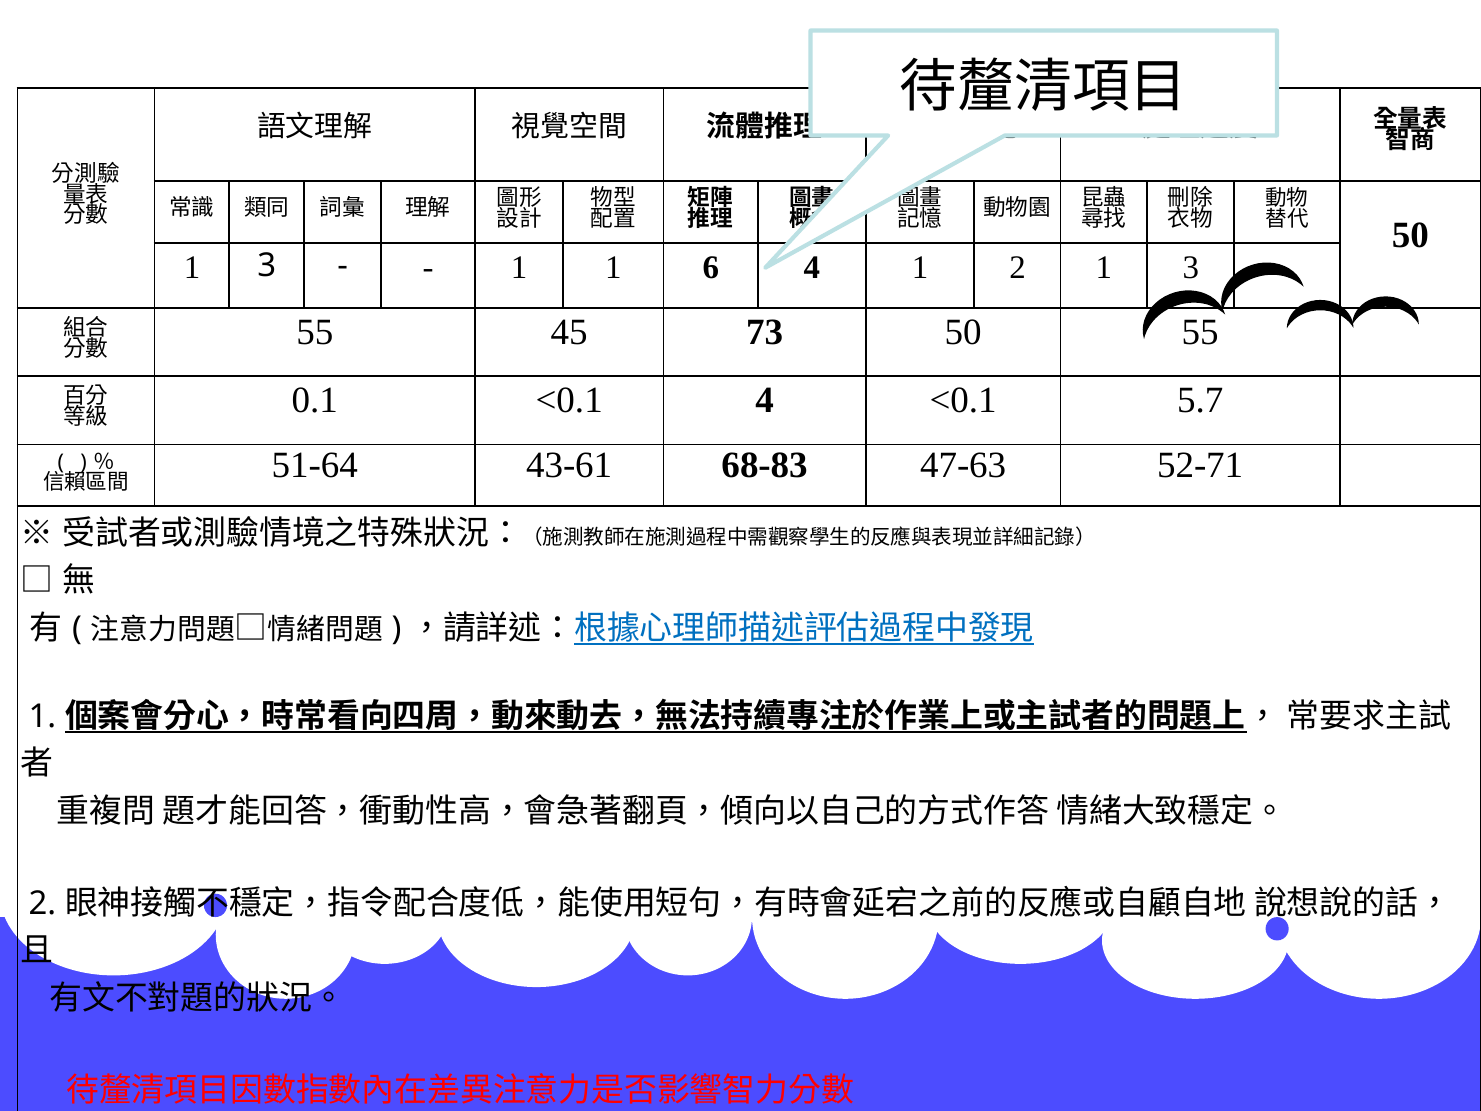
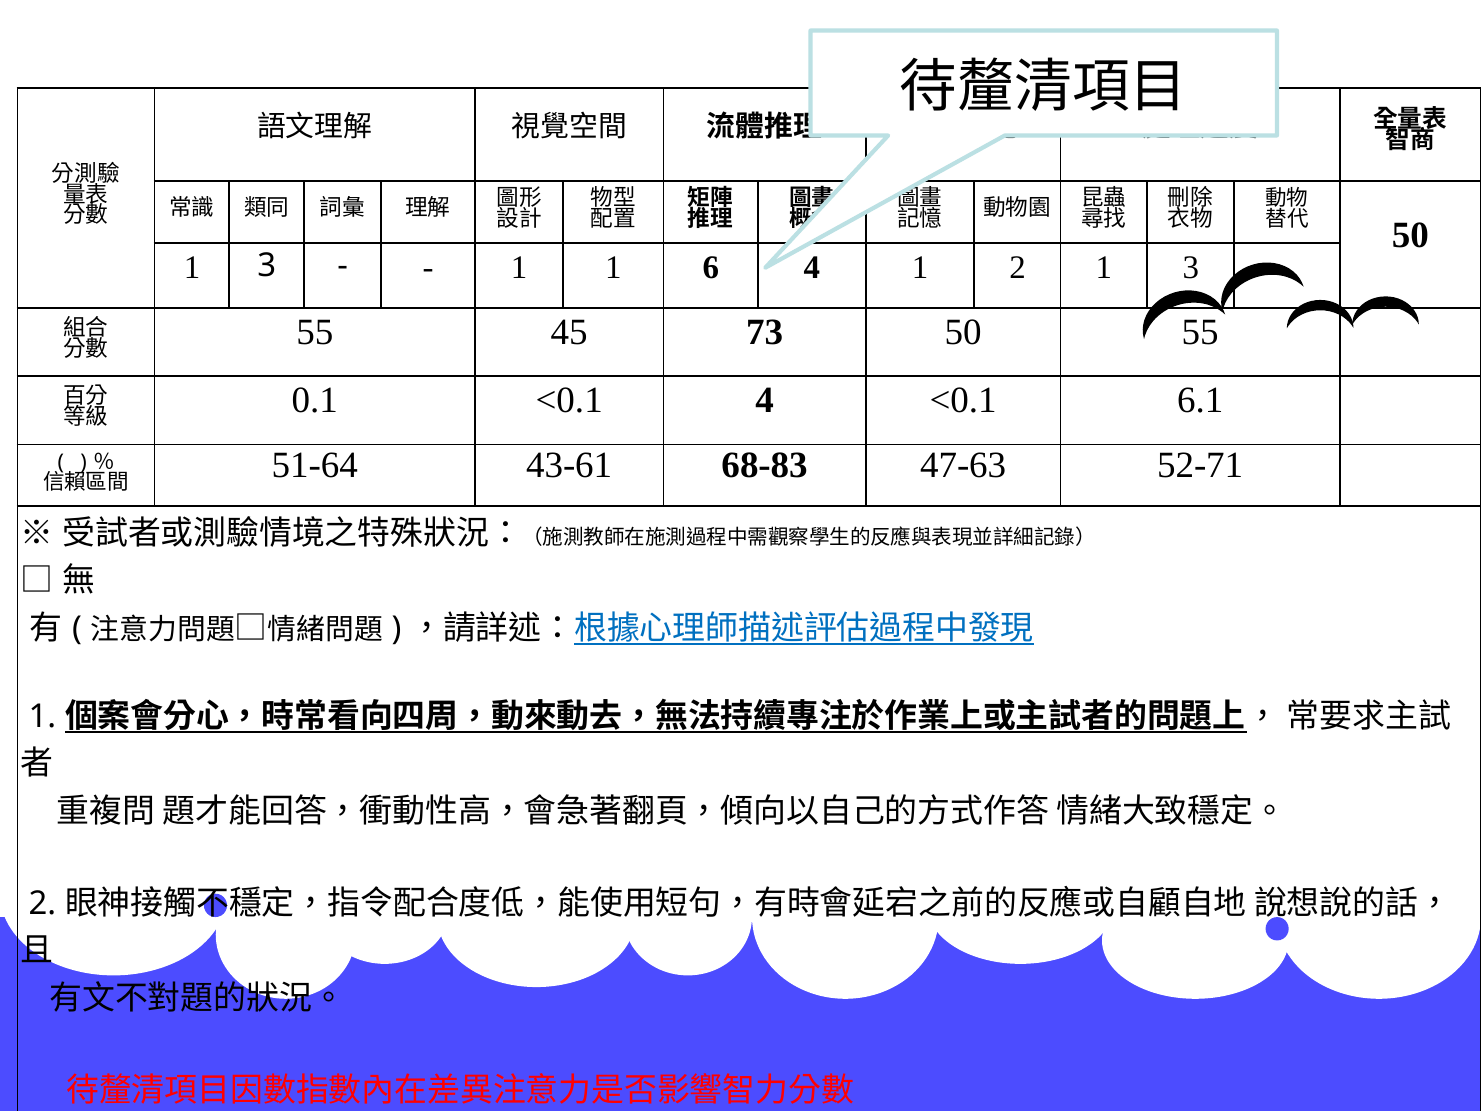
5.7: 5.7 -> 6.1 (1200, 400)
